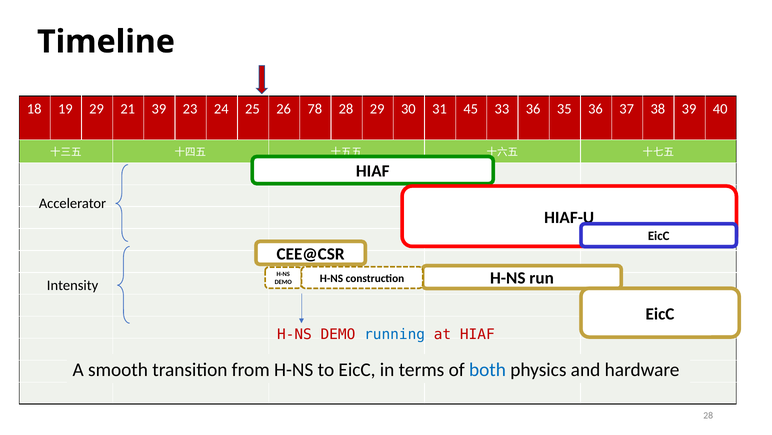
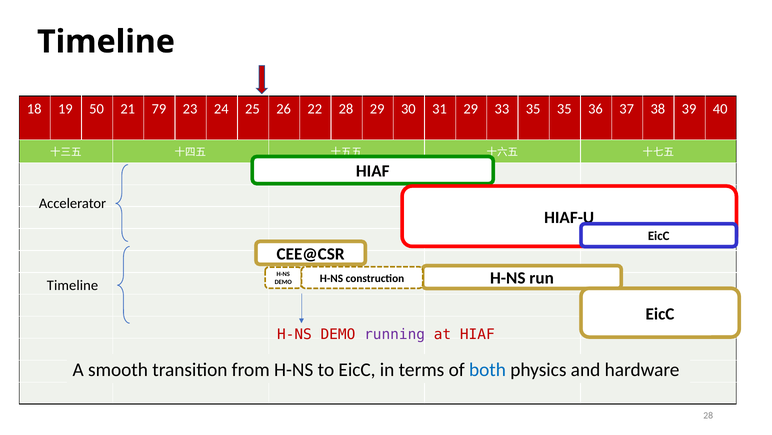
19 29: 29 -> 50 (97, 109)
21 39: 39 -> 79 (159, 109)
78: 78 -> 22 (315, 109)
31 45: 45 -> 29 (471, 109)
33 36: 36 -> 35 (533, 109)
Intensity: Intensity -> Timeline (72, 285)
running colour: blue -> purple (395, 334)
